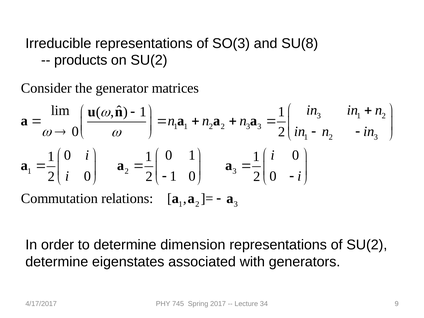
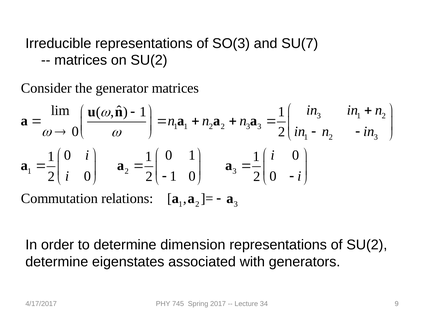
SU(8: SU(8 -> SU(7 (300, 43)
products: products -> matrices (81, 60)
